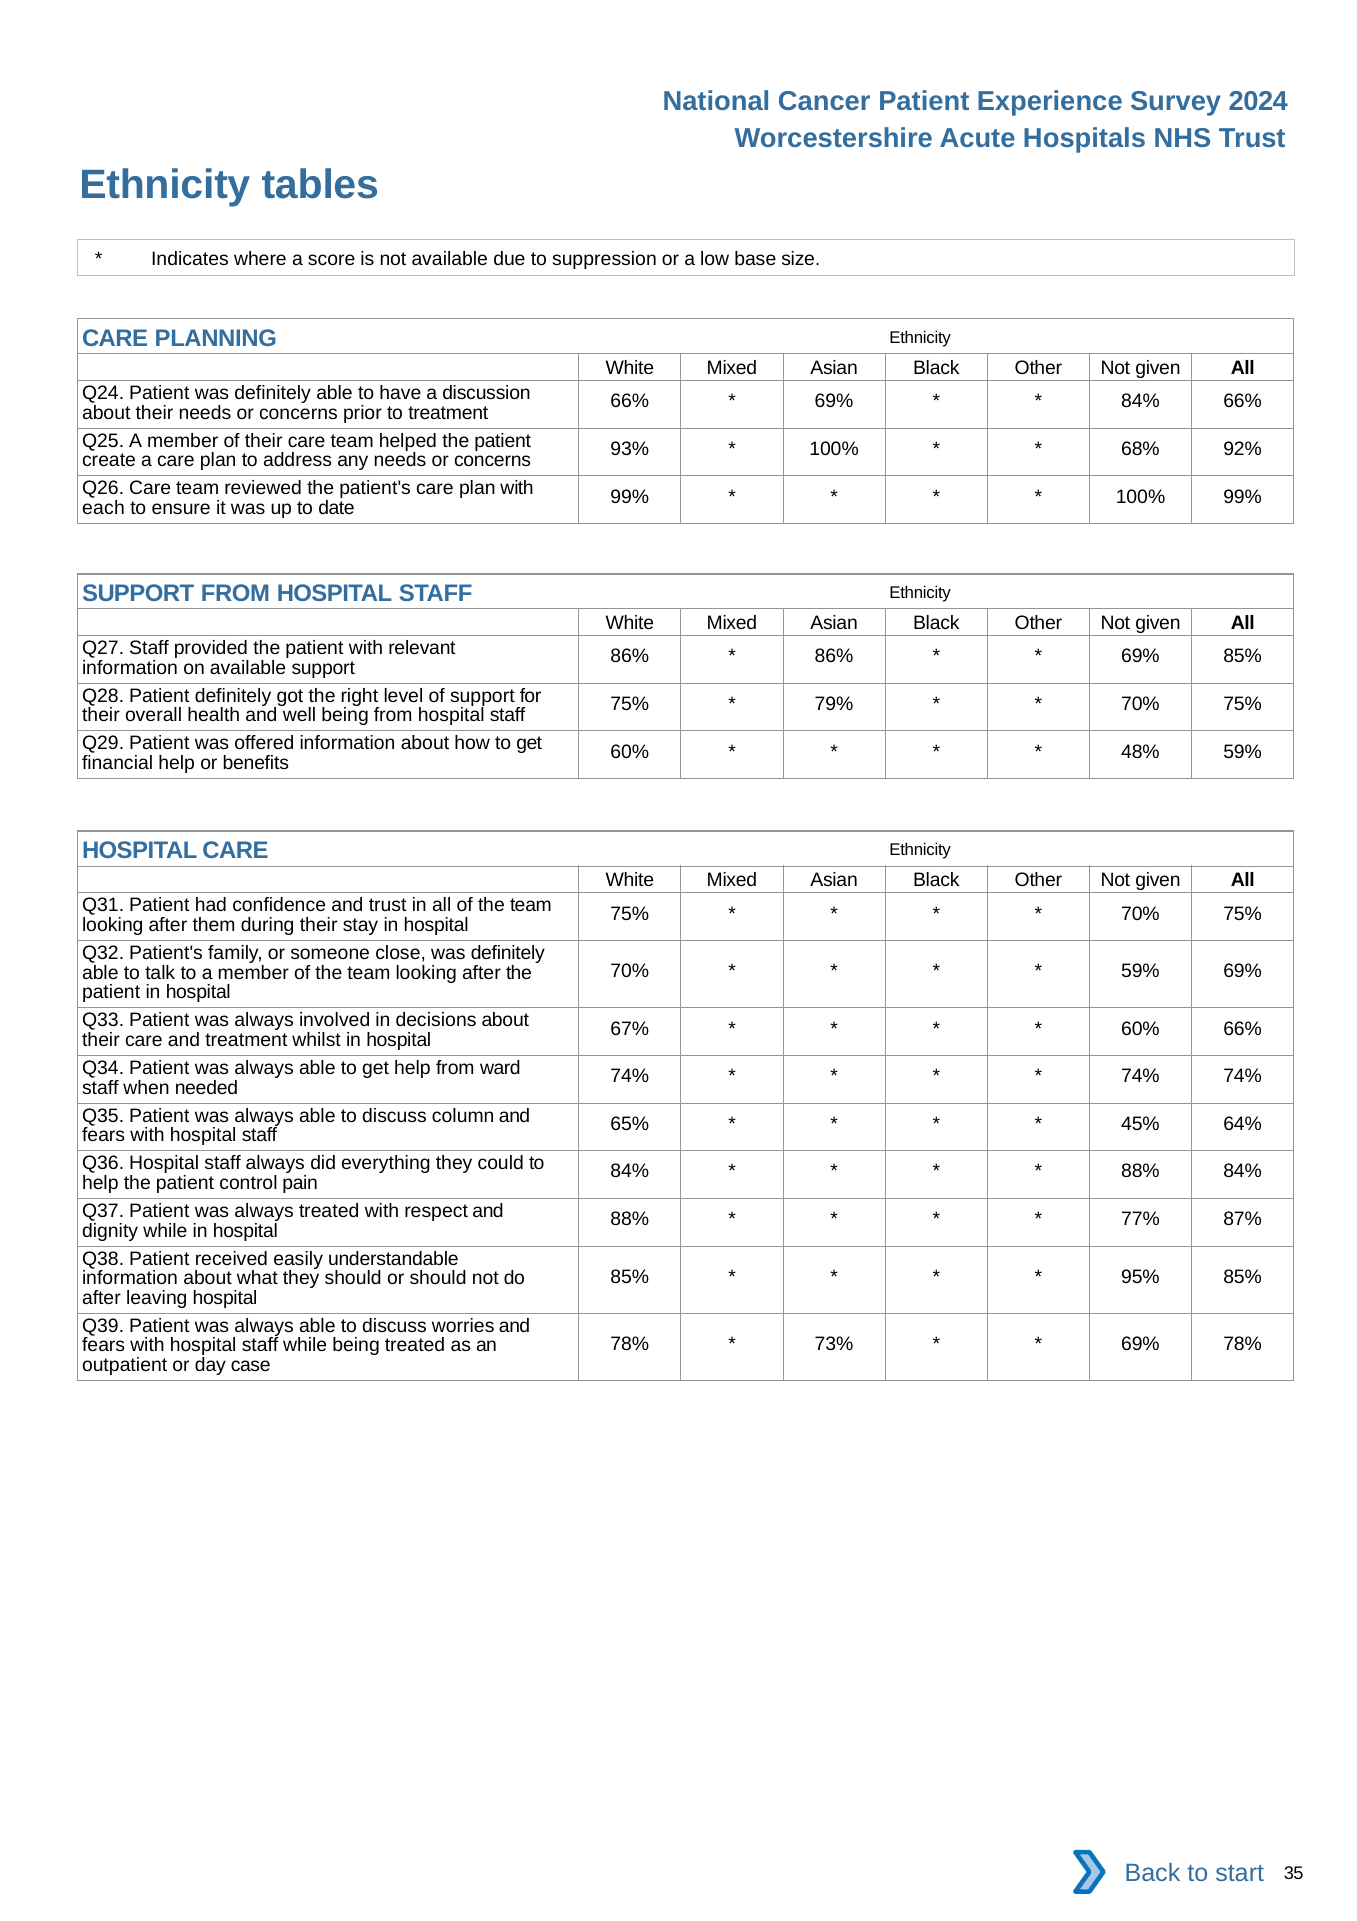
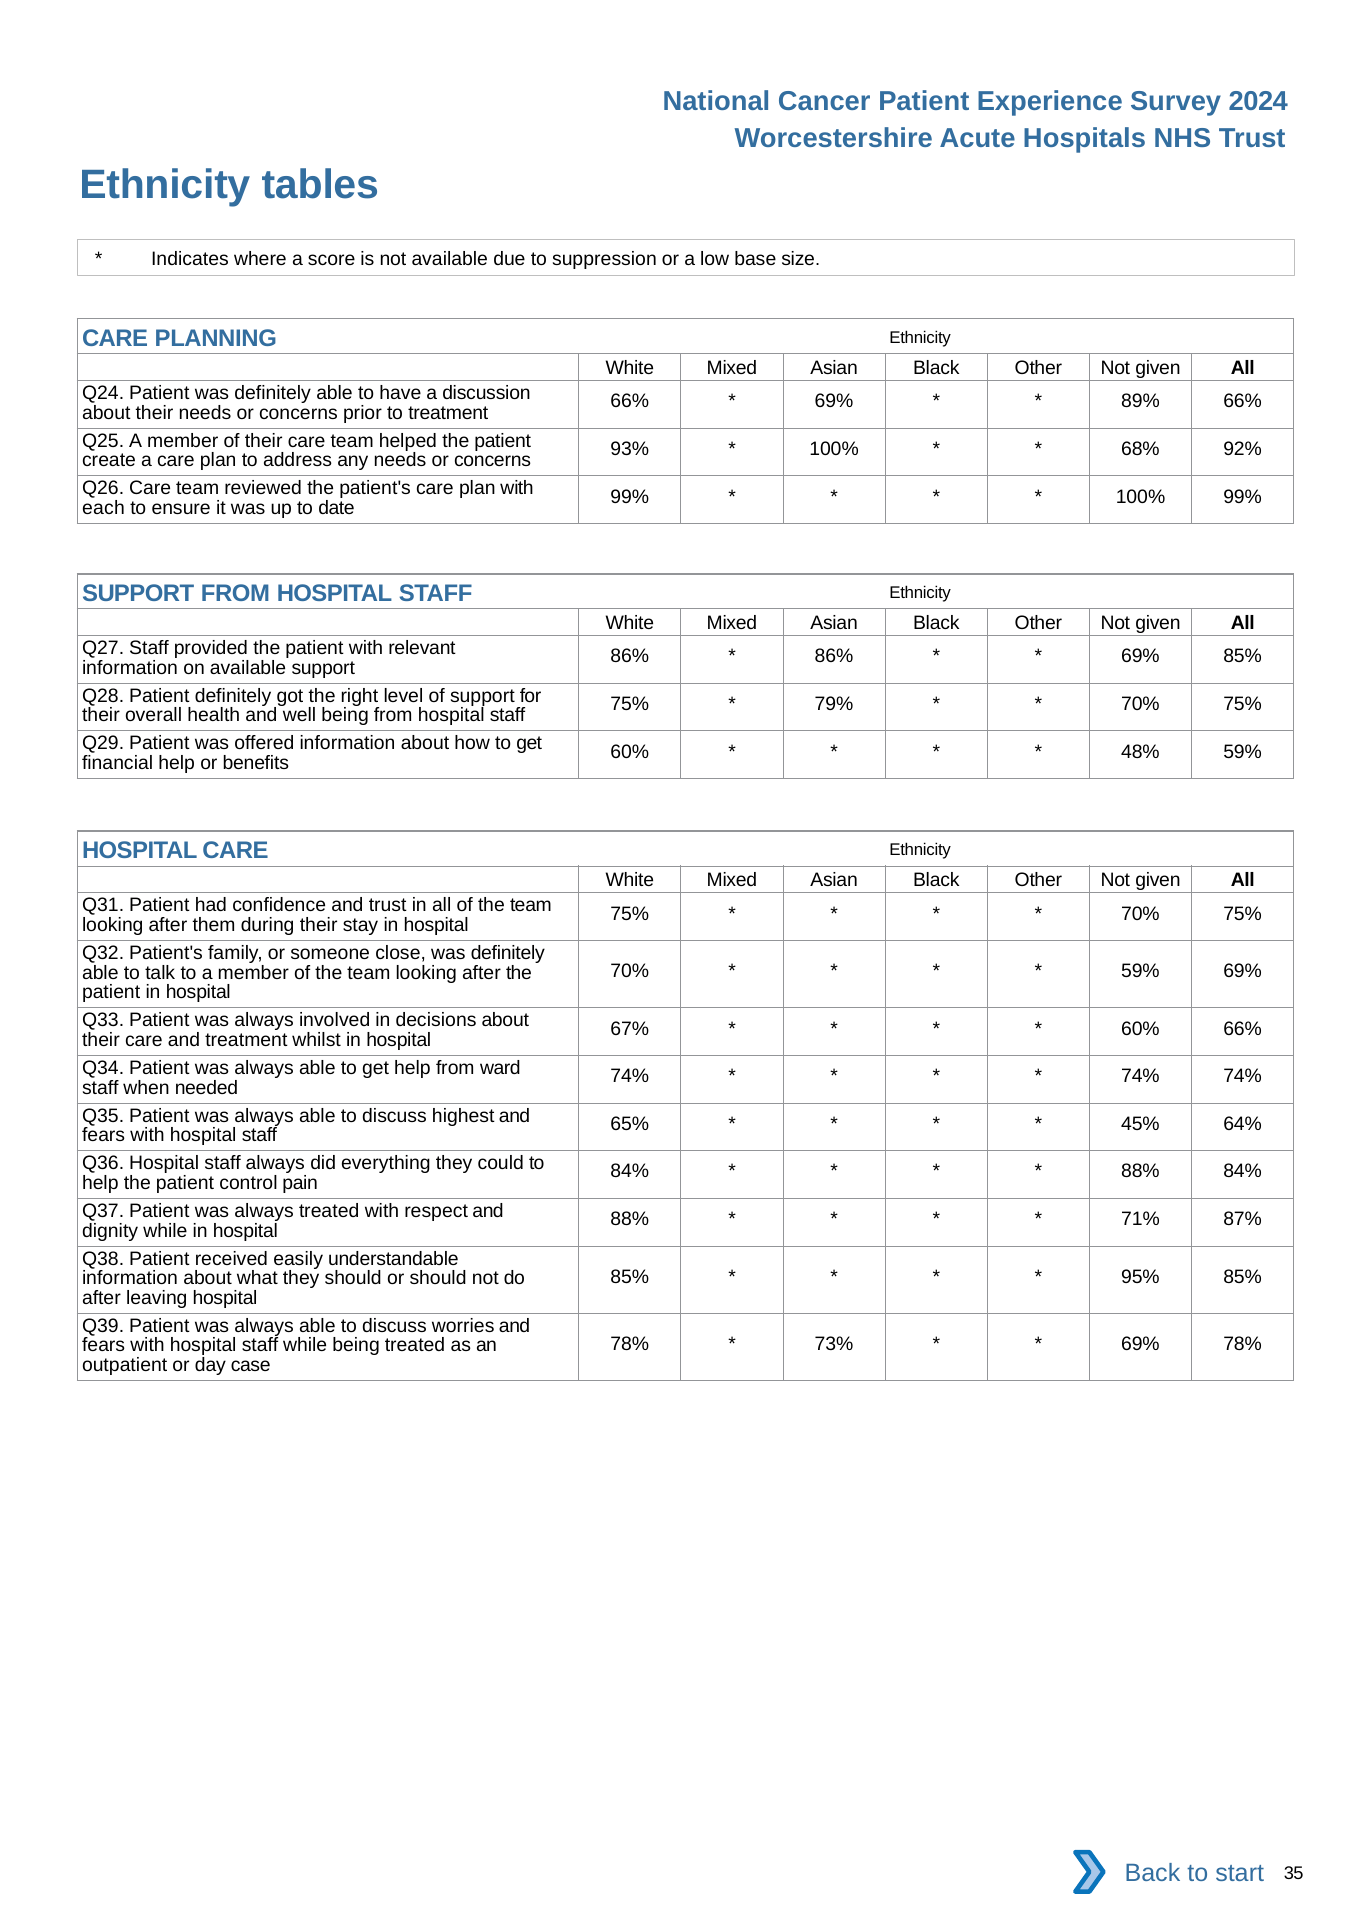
84%: 84% -> 89% (1140, 401)
column: column -> highest (463, 1115)
77%: 77% -> 71% (1140, 1219)
